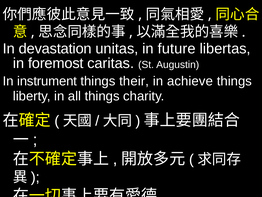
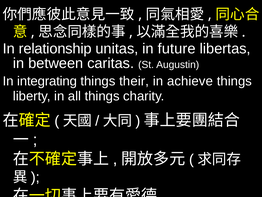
devastation: devastation -> relationship (55, 49)
foremost: foremost -> between (56, 63)
instrument: instrument -> integrating (47, 81)
